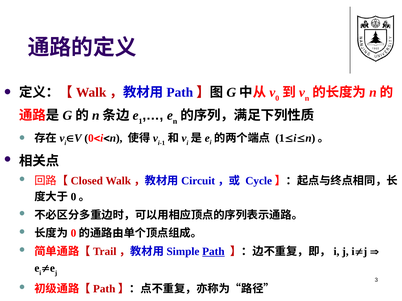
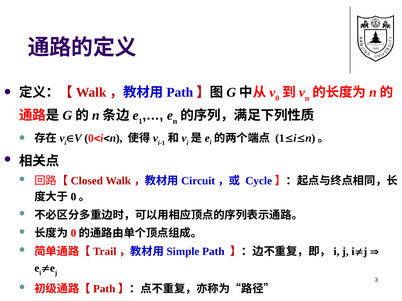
Path underline: present -> none (213, 252)
